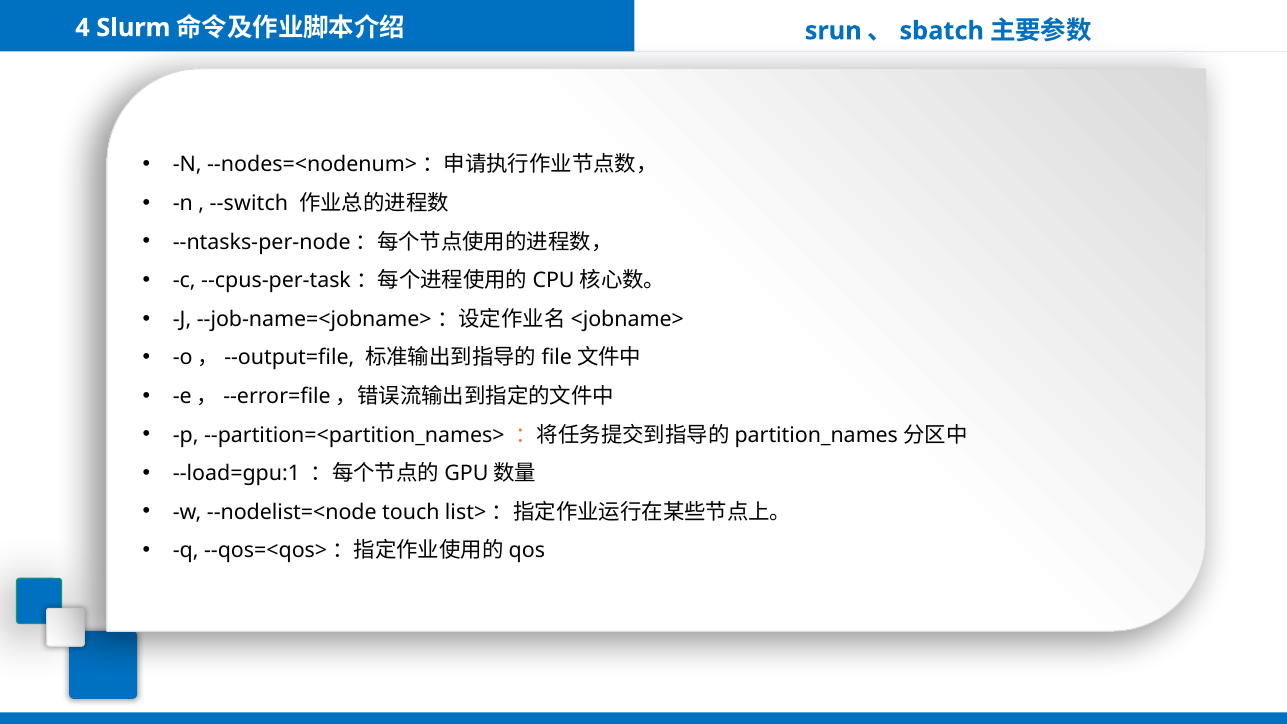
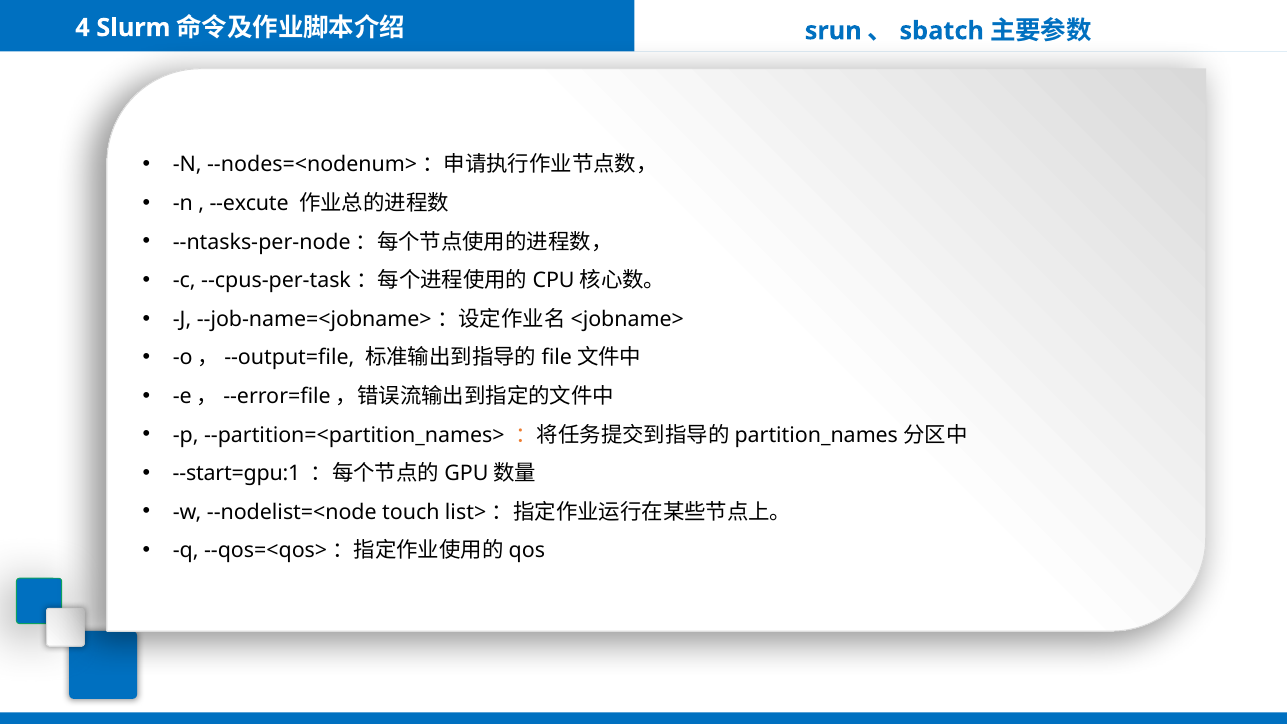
--switch: --switch -> --excute (249, 203)
--load=gpu:1: --load=gpu:1 -> --start=gpu:1 (237, 473)
